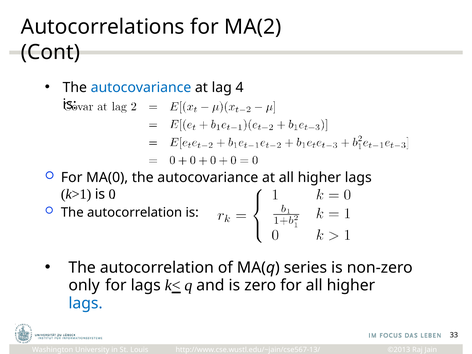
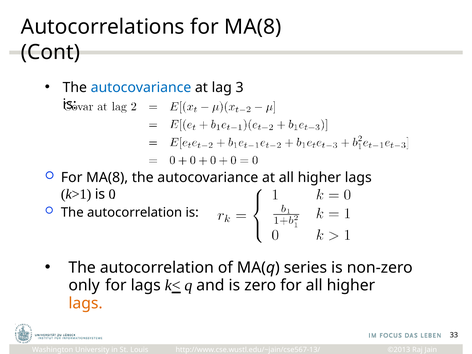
Autocorrelations for MA(2: MA(2 -> MA(8 (253, 27)
4: 4 -> 3 (240, 87)
MA(0: MA(0 -> MA(8 (107, 178)
lags colour: blue -> orange (86, 303)
